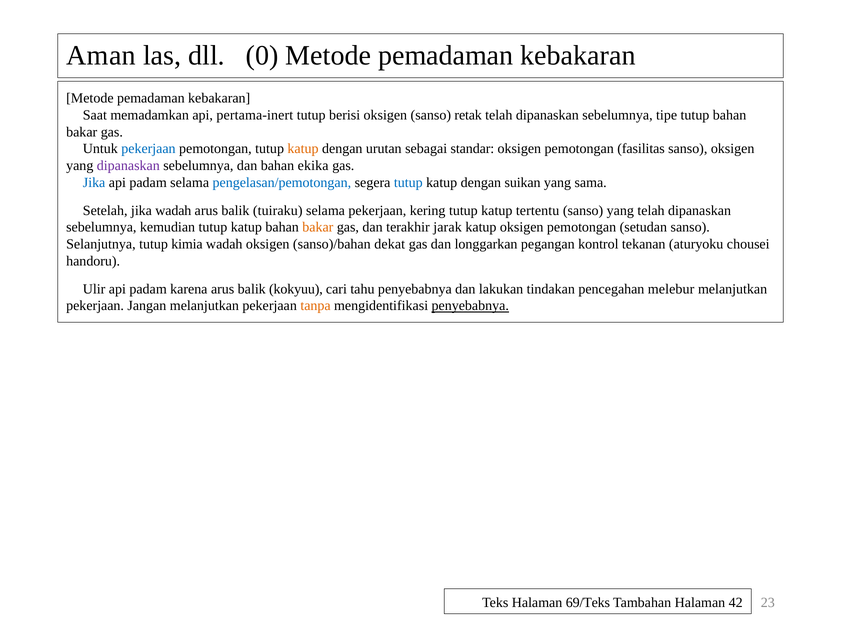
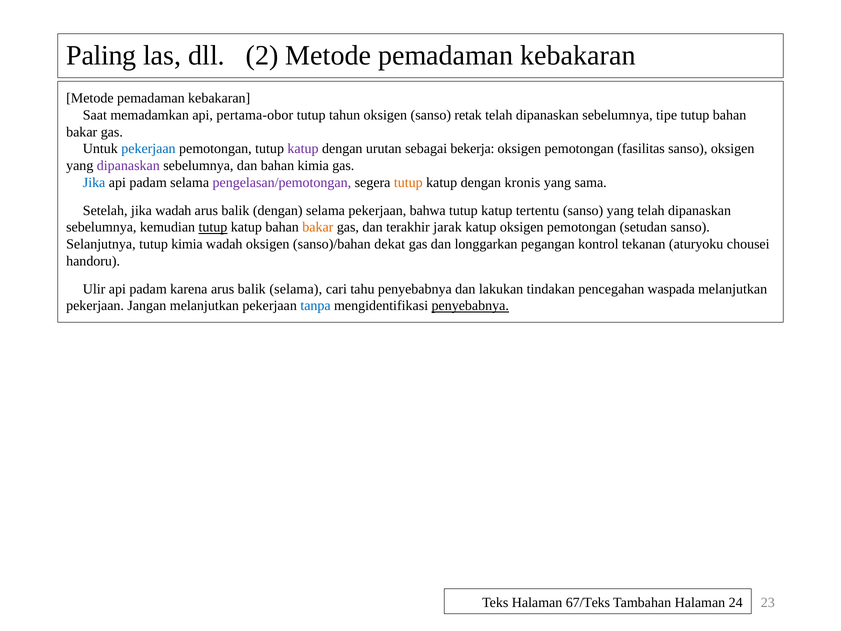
Aman: Aman -> Paling (101, 56)
0: 0 -> 2 (262, 56)
pertama-inert: pertama-inert -> pertama-obor (255, 115)
berisi: berisi -> tahun (345, 115)
katup colour: orange -> purple (303, 149)
standar: standar -> bekerja (472, 149)
bahan ekika: ekika -> kimia (313, 166)
pengelasan/pemotongan colour: blue -> purple (282, 182)
tutup colour: blue -> orange (408, 182)
suikan: suikan -> kronis (522, 182)
balik tuiraku: tuiraku -> dengan (278, 210)
kering: kering -> bahwa (428, 210)
tutup underline: none -> present (213, 227)
balik kokyuu: kokyuu -> selama (296, 289)
melebur: melebur -> waspada (671, 289)
tanpa colour: orange -> blue (316, 306)
69/Teks: 69/Teks -> 67/Teks (588, 602)
42: 42 -> 24 (736, 602)
